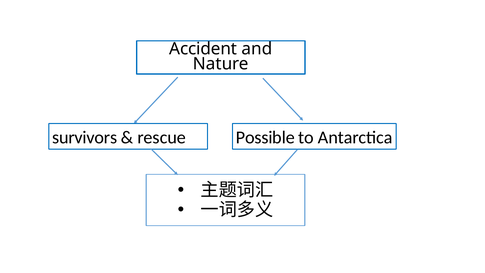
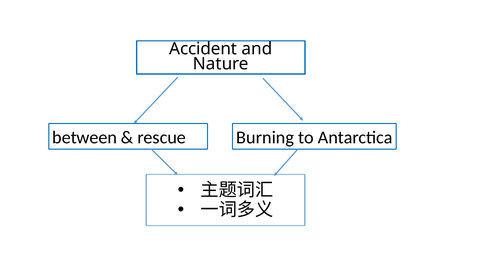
survivors: survivors -> between (85, 138)
Possible: Possible -> Burning (265, 138)
